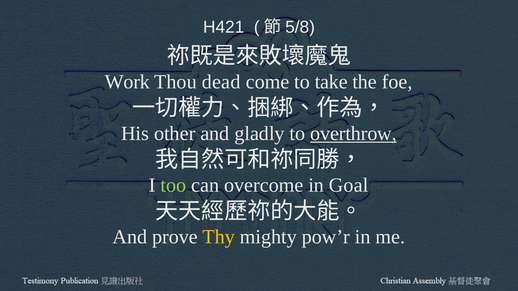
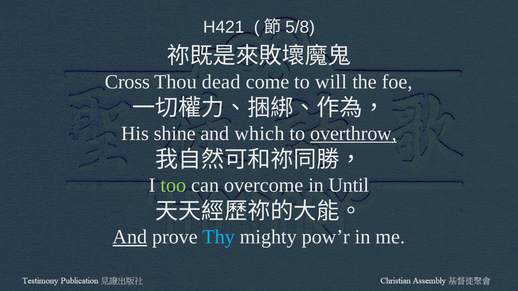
Work: Work -> Cross (127, 82)
take: take -> will (331, 82)
other: other -> shine (175, 134)
gladly: gladly -> which (259, 134)
Goal: Goal -> Until (349, 185)
And underline: none -> present (130, 237)
Thy colour: yellow -> light blue (219, 237)
